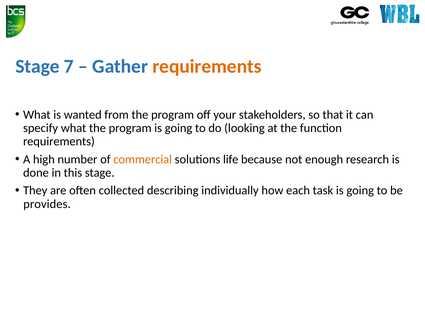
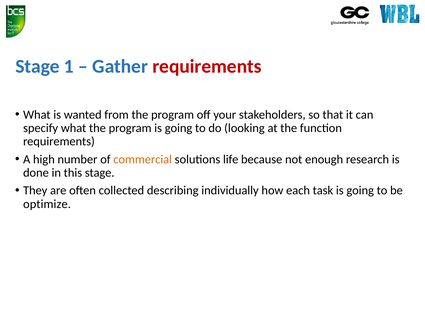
7: 7 -> 1 (69, 66)
requirements colour: orange -> red (207, 66)
provides: provides -> optimize (47, 204)
